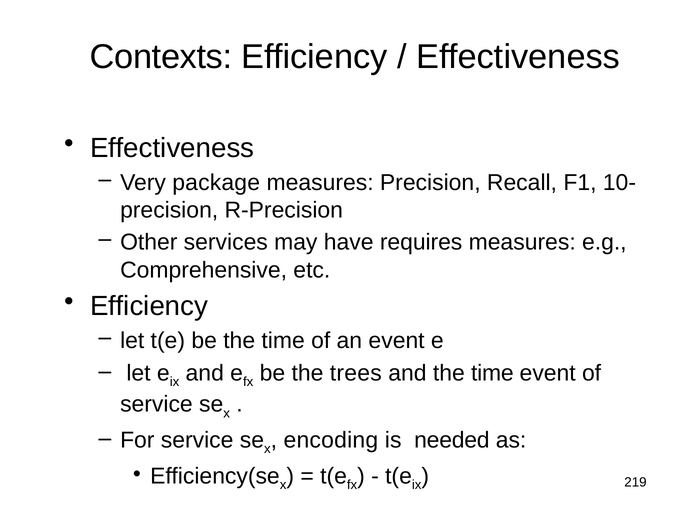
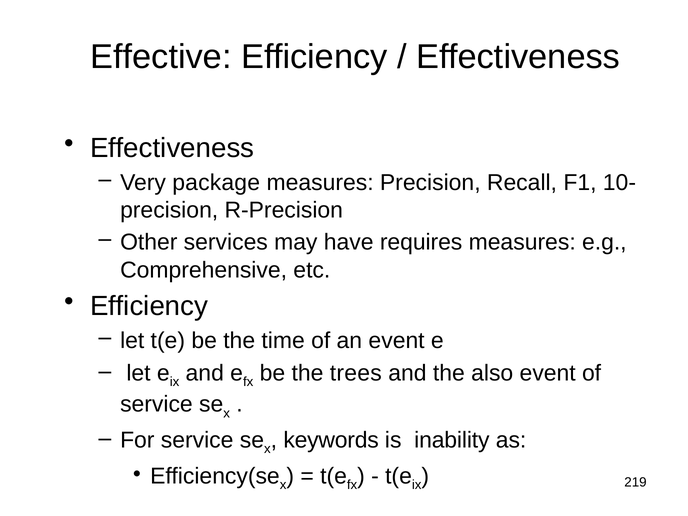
Contexts: Contexts -> Effective (161, 57)
and the time: time -> also (492, 373)
encoding: encoding -> keywords (331, 440)
needed: needed -> inability (452, 440)
